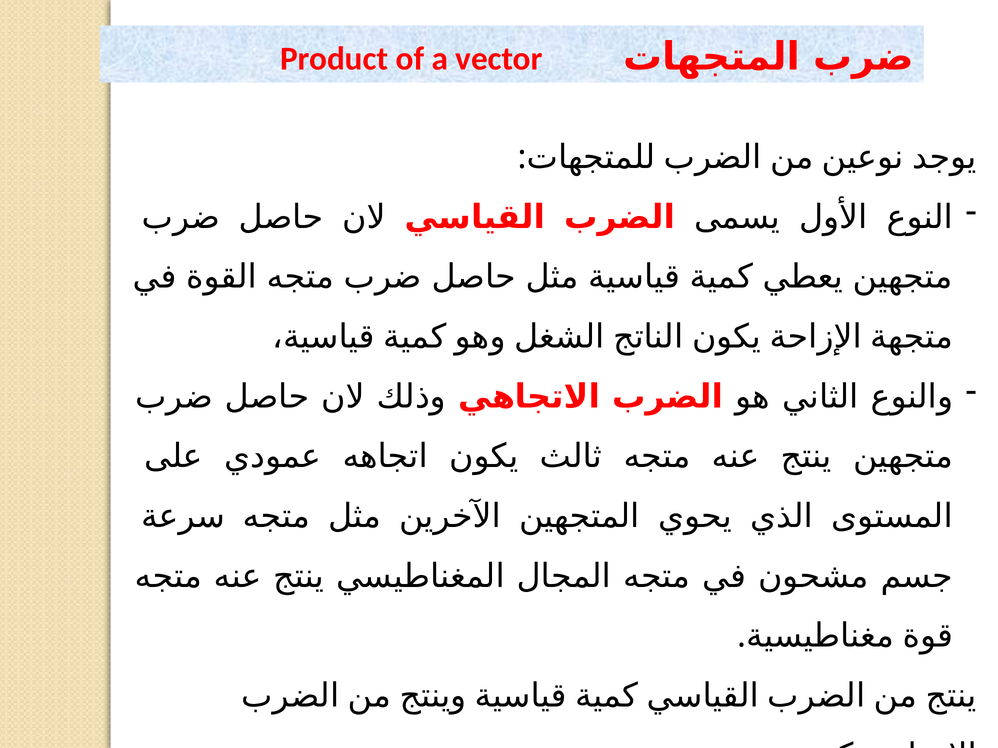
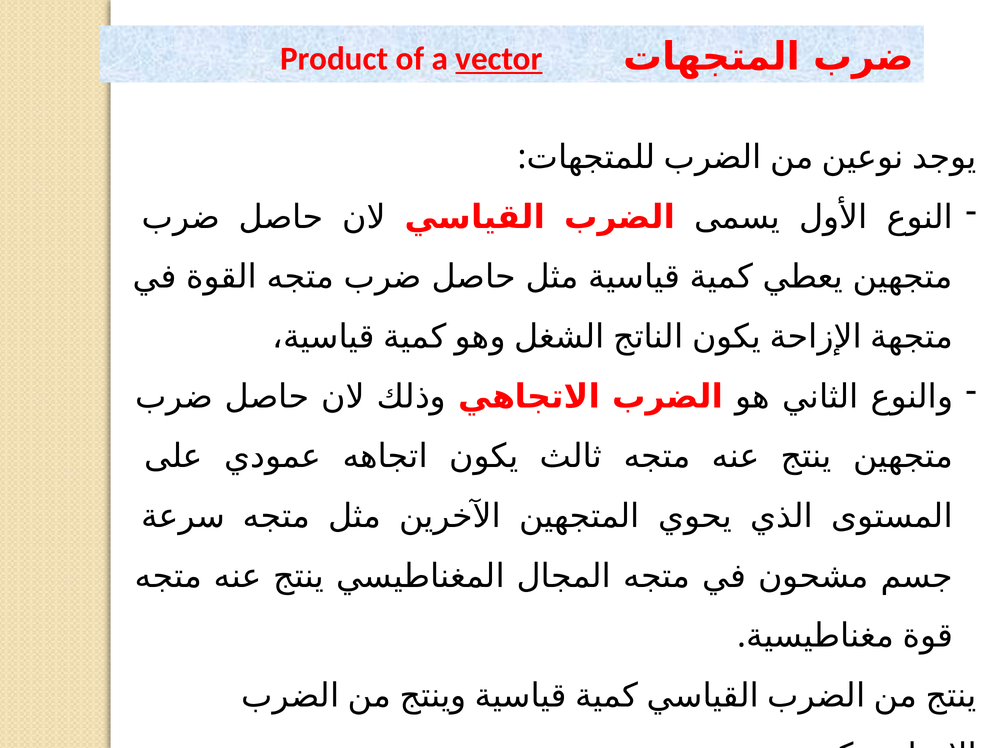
vector underline: none -> present (499, 59)
